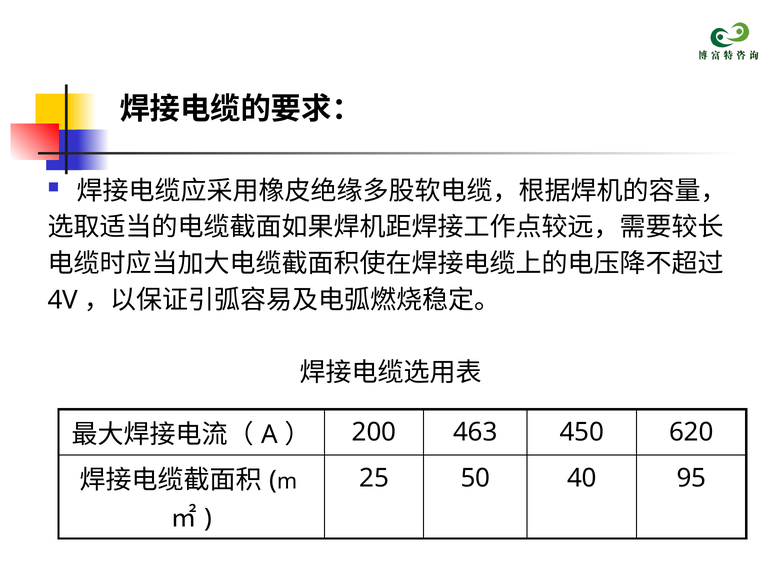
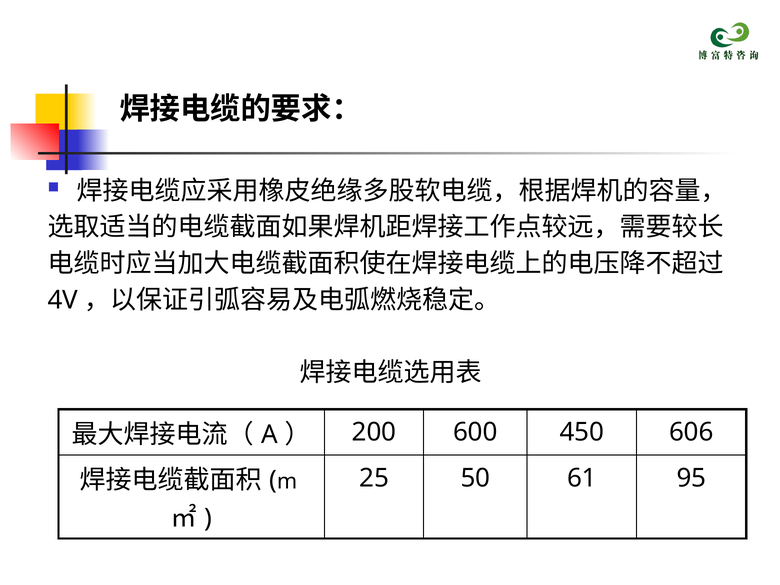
463: 463 -> 600 (475, 432)
620: 620 -> 606 (691, 432)
40: 40 -> 61 (582, 478)
